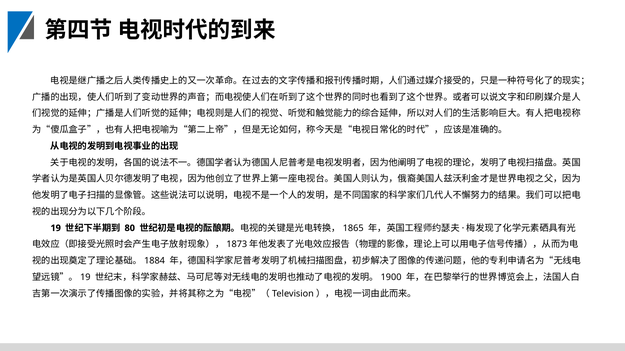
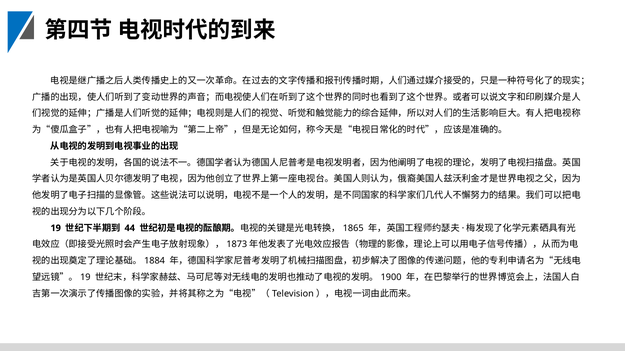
80: 80 -> 44 (130, 228)
